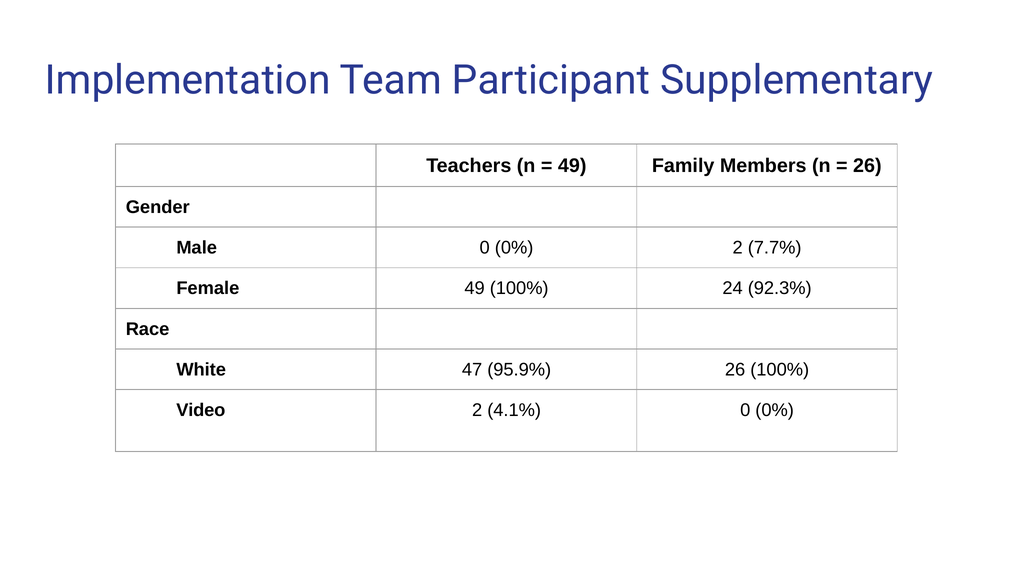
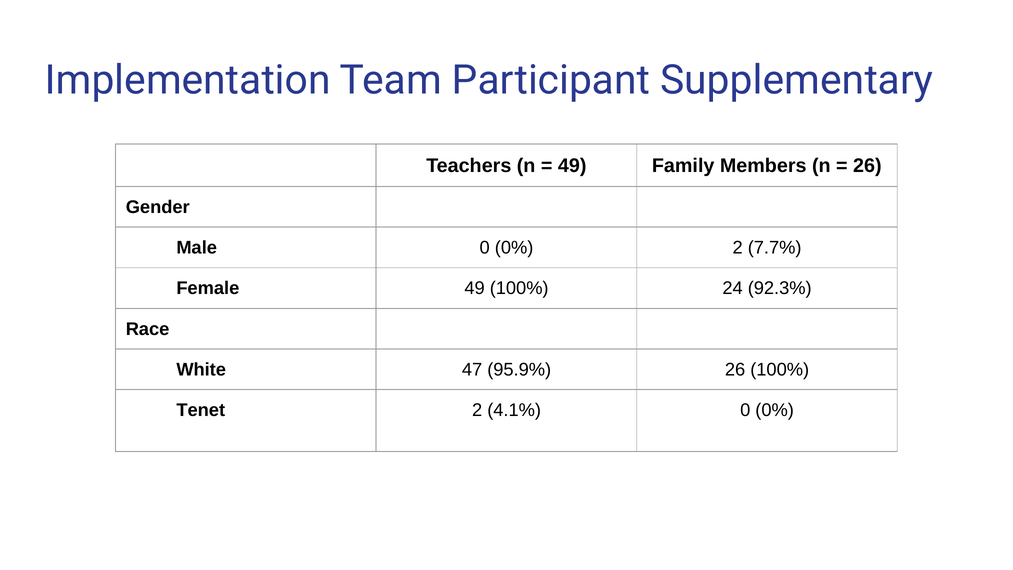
Video: Video -> Tenet (201, 410)
